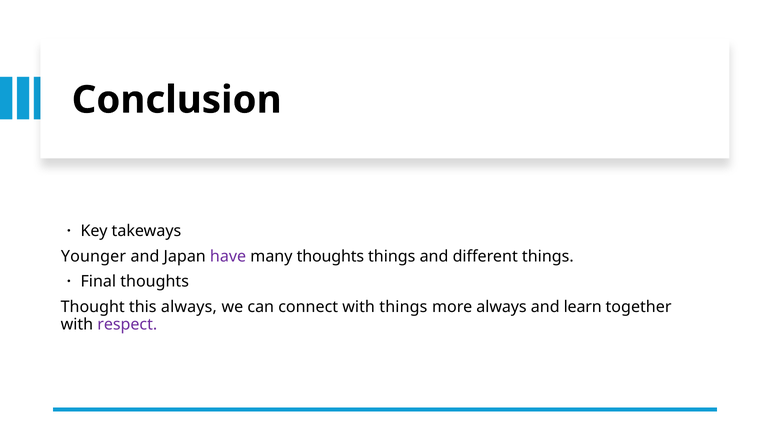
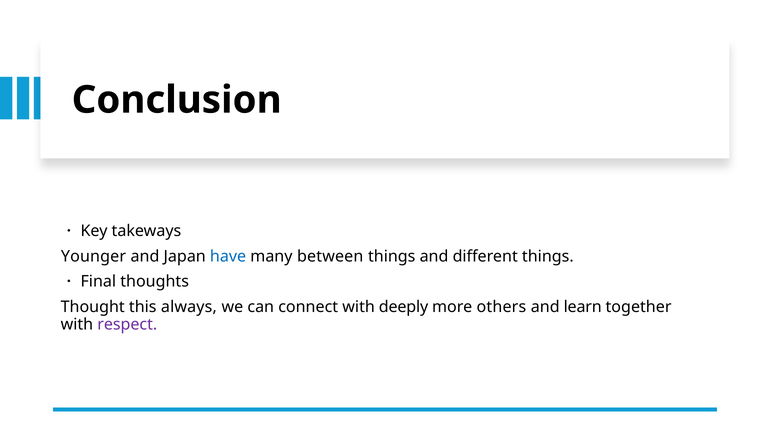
have colour: purple -> blue (228, 256)
many thoughts: thoughts -> between (330, 256)
with things: things -> deeply (404, 307)
more always: always -> others (501, 307)
